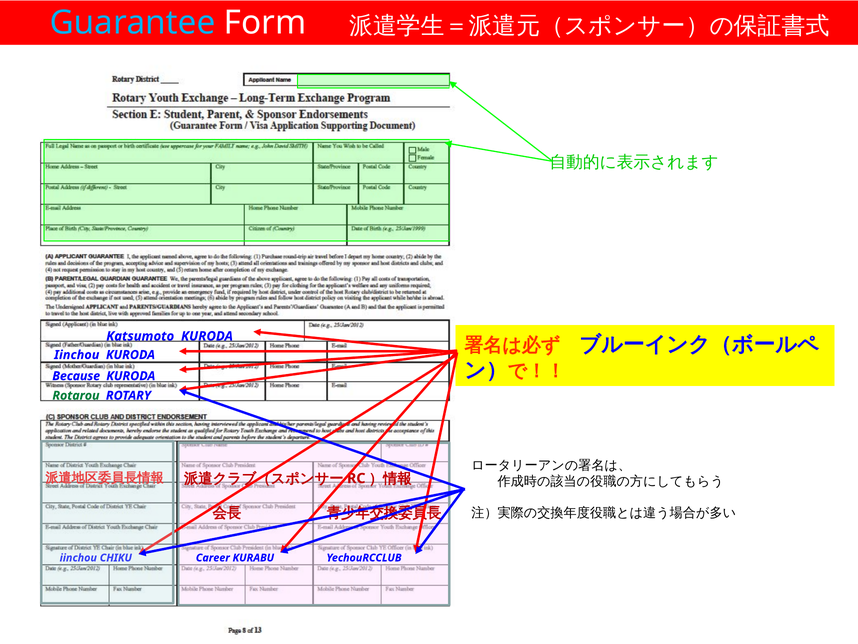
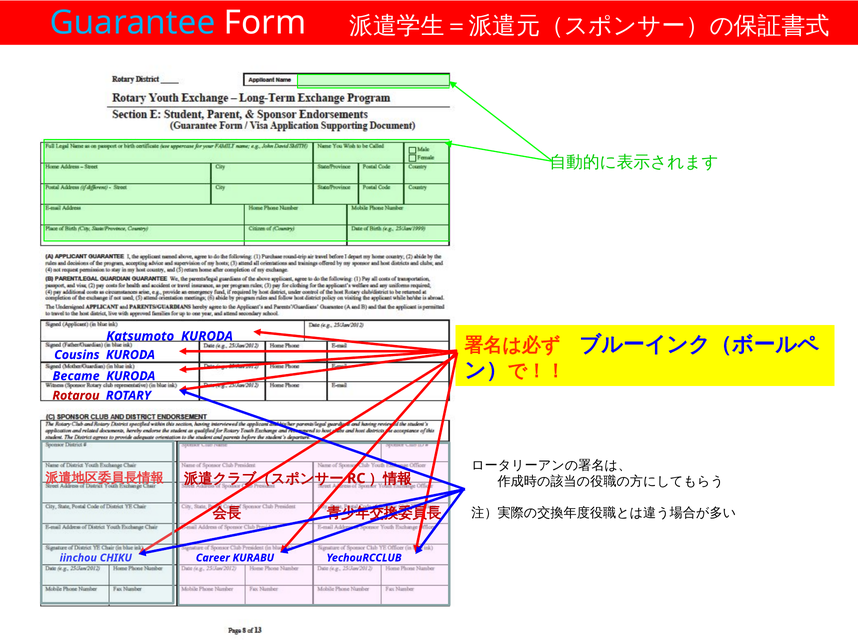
Iinchou: Iinchou -> Cousins (77, 355)
Because: Because -> Became (76, 376)
Rotarou colour: green -> red (76, 395)
